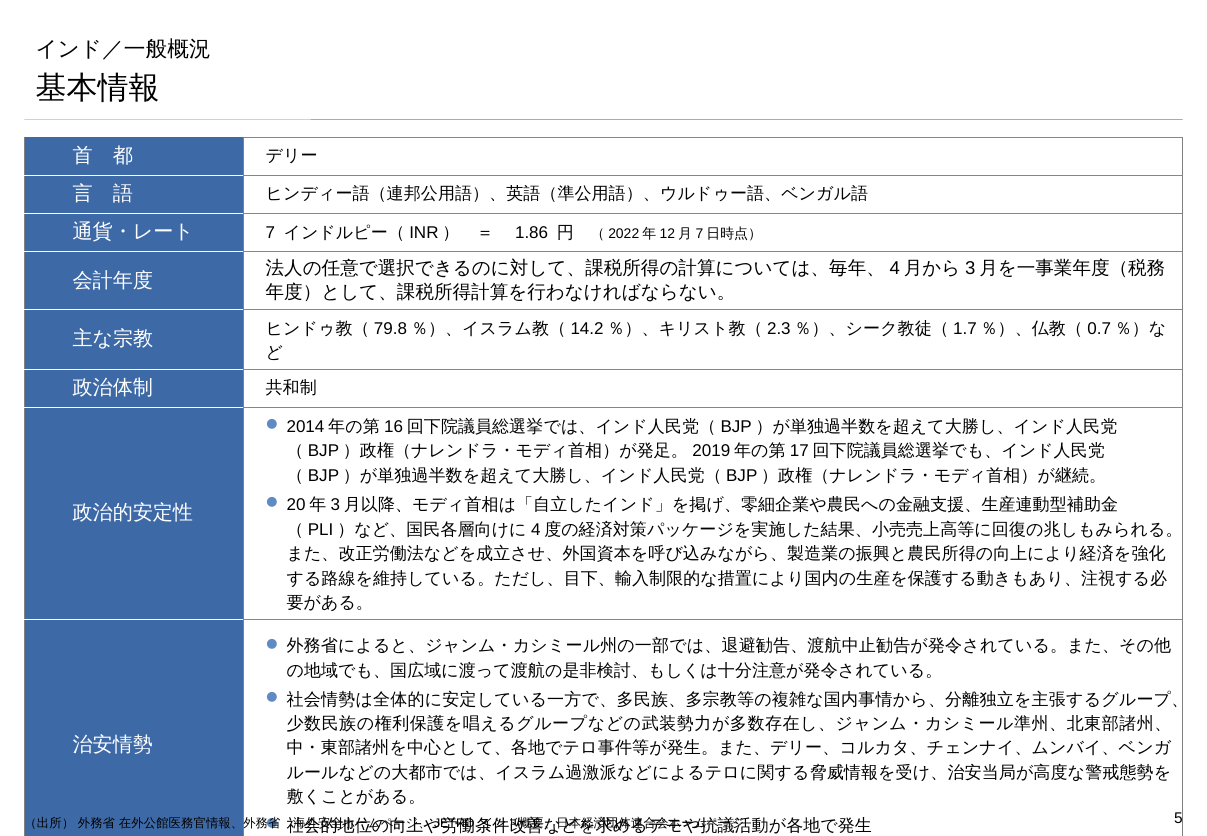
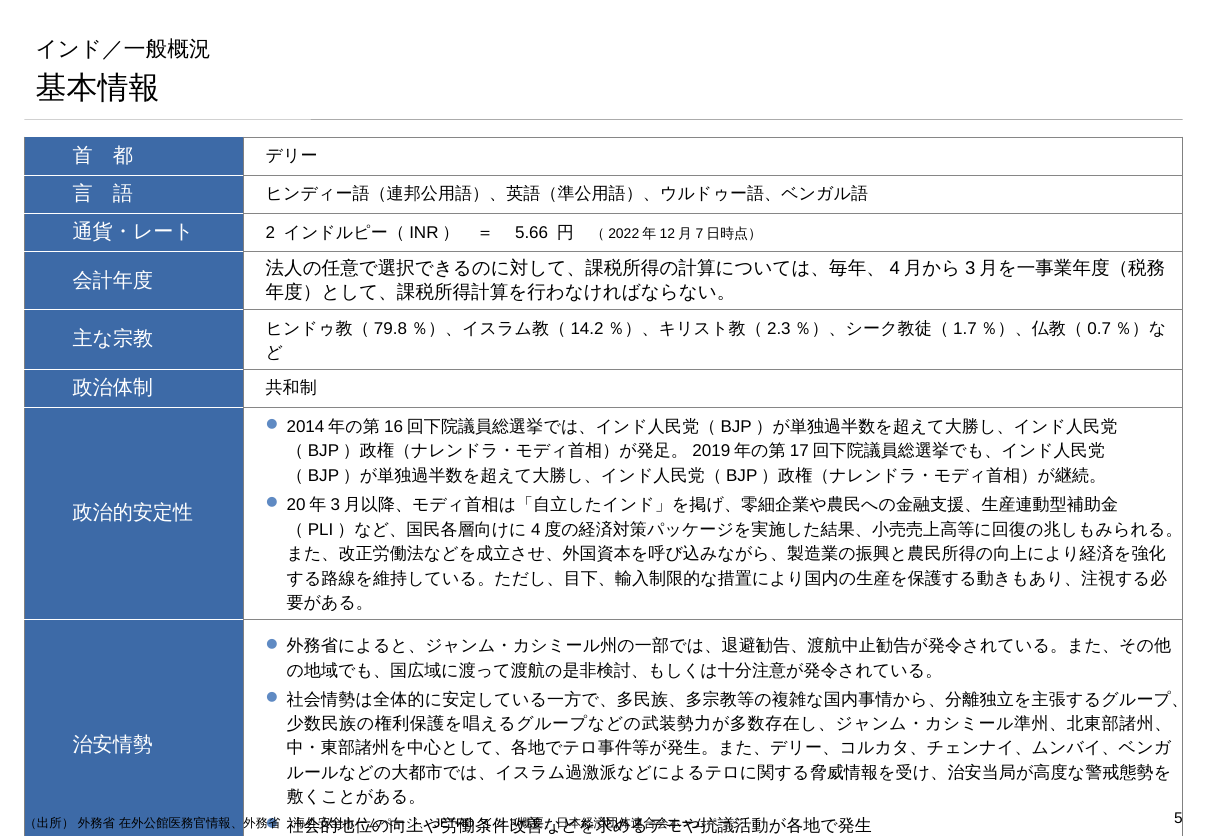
7: 7 -> 2 (270, 232)
1.86: 1.86 -> 5.66 (532, 232)
